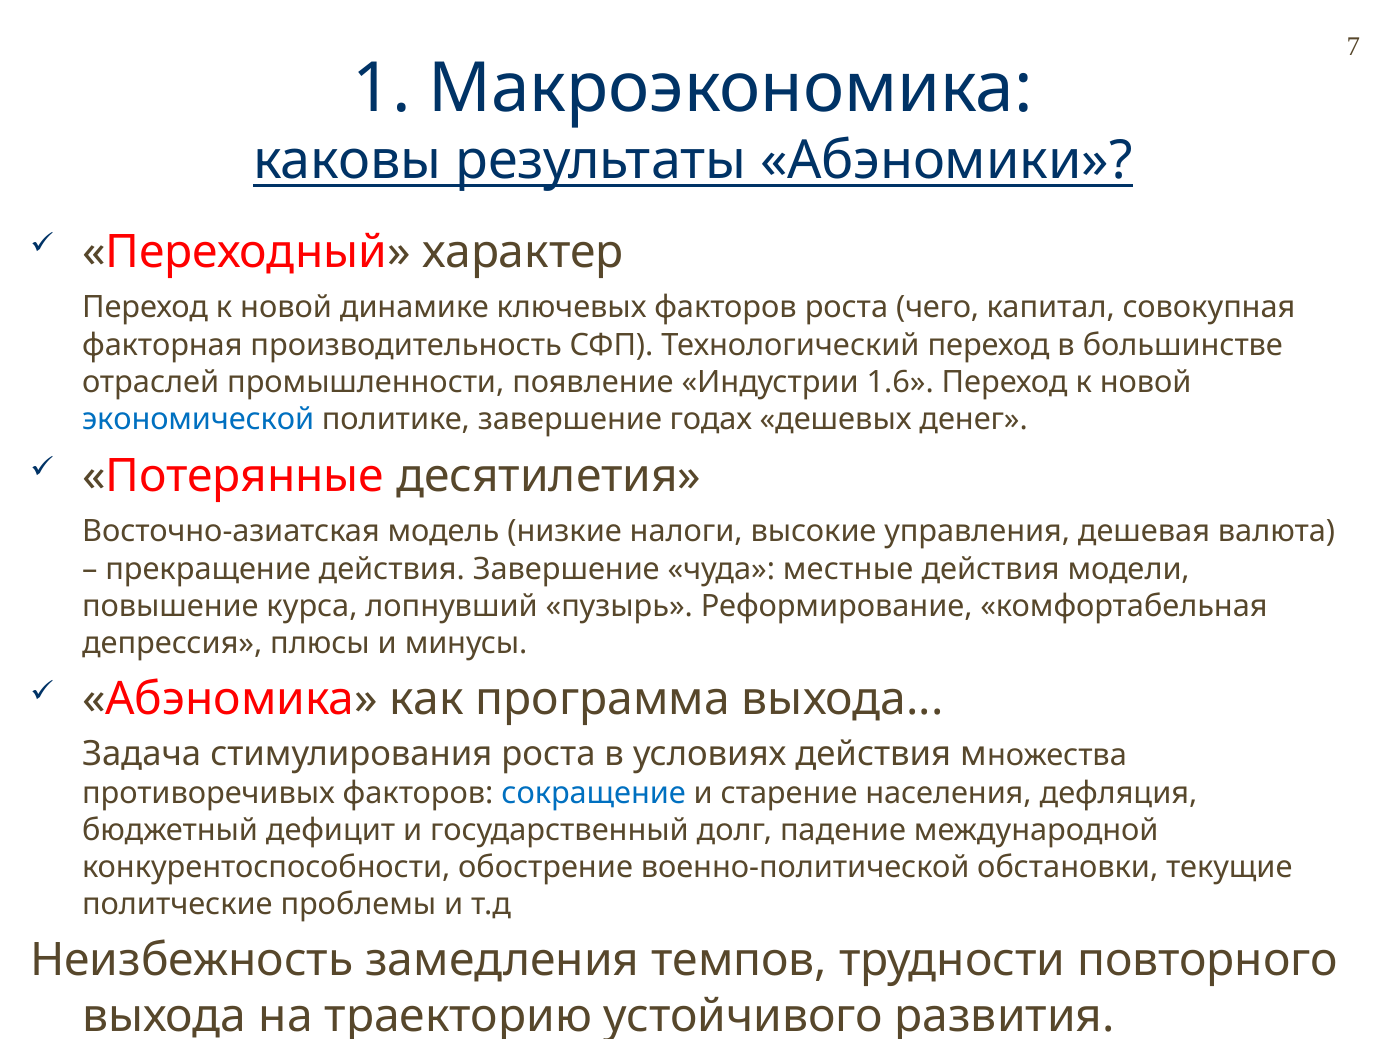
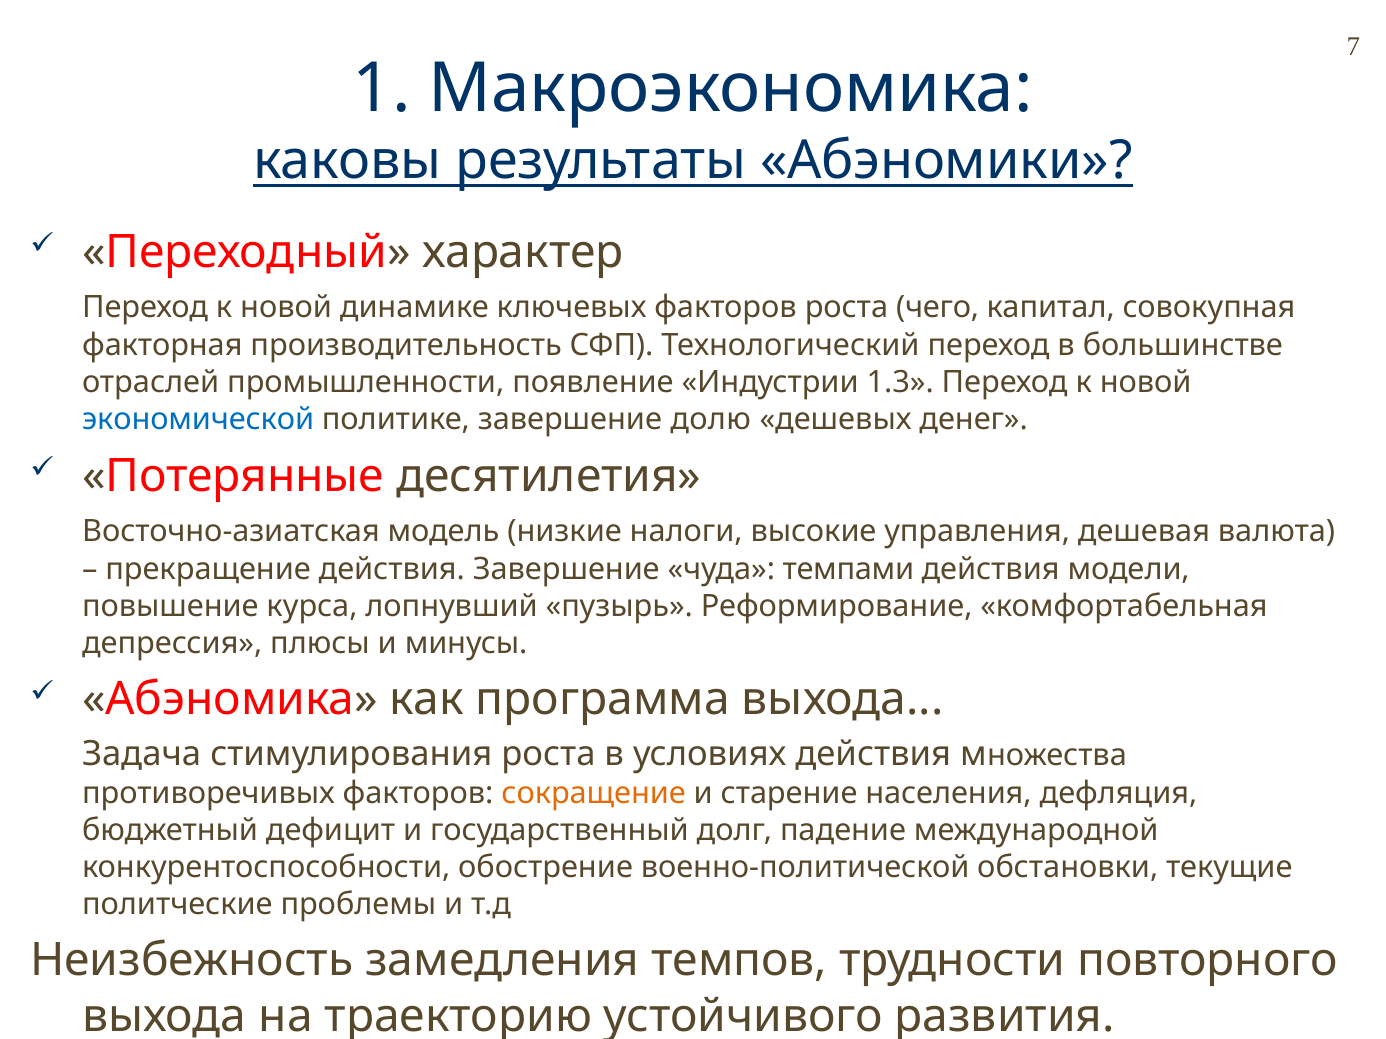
1.6: 1.6 -> 1.3 (900, 383)
годах: годах -> долю (711, 420)
местные: местные -> темпами (848, 570)
сокращение colour: blue -> orange (594, 794)
